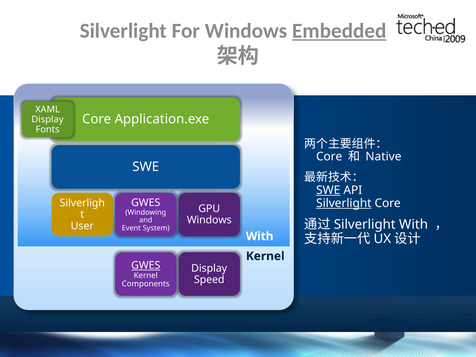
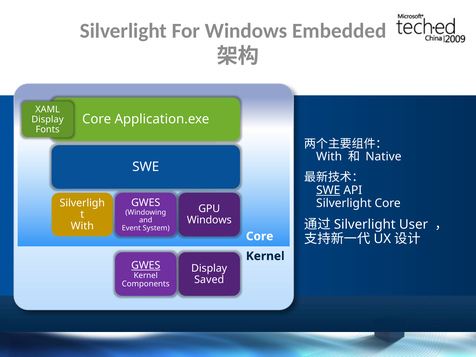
Embedded underline: present -> none (339, 31)
Core: Core -> With (329, 157)
Silverlight underline: present -> none (344, 203)
Silverlight With: With -> User (414, 225)
User: User -> With (82, 226)
With: With -> Core (260, 236)
Speed: Speed -> Saved (209, 280)
